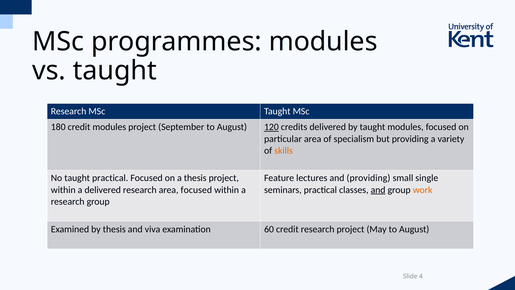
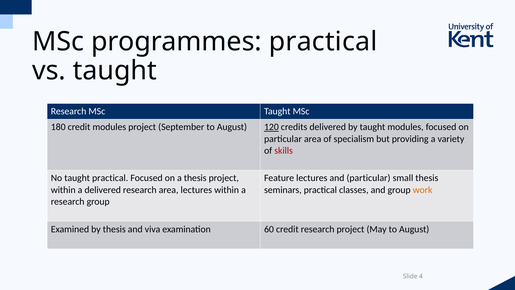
programmes modules: modules -> practical (323, 41)
skills colour: orange -> red (284, 150)
and providing: providing -> particular (369, 178)
small single: single -> thesis (427, 178)
area focused: focused -> lectures (196, 190)
and underline: present -> none (378, 190)
